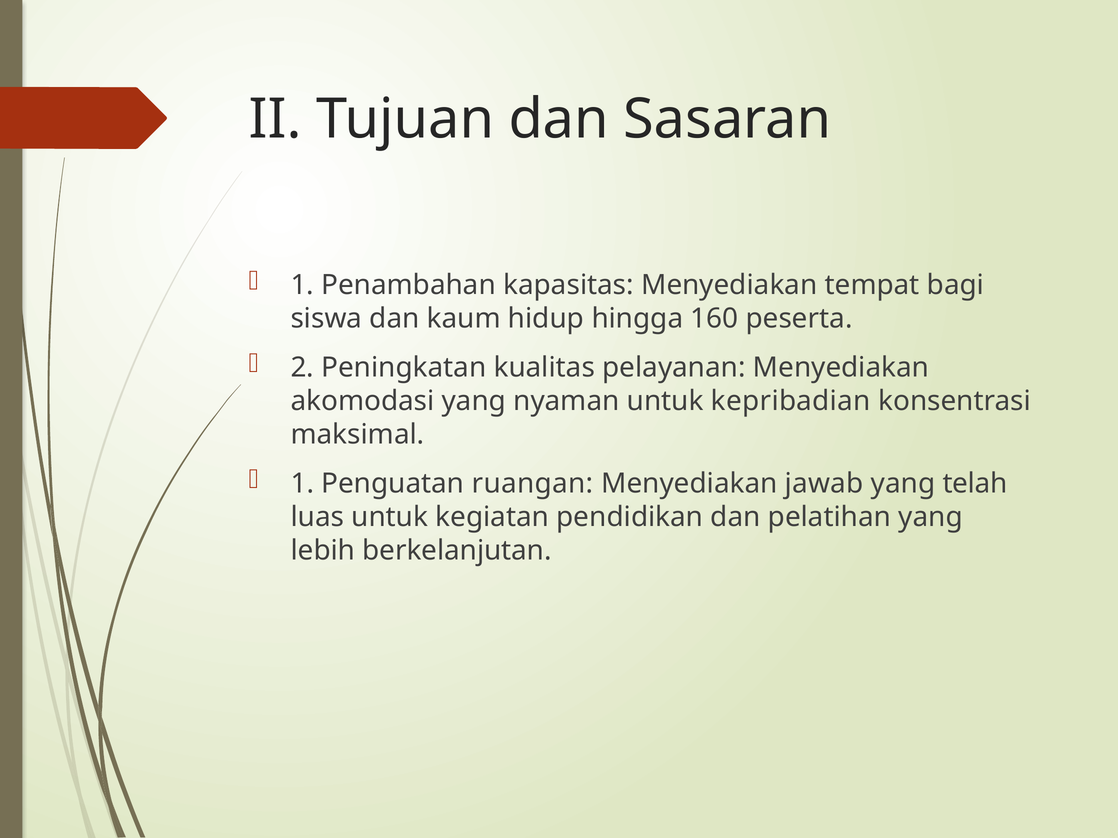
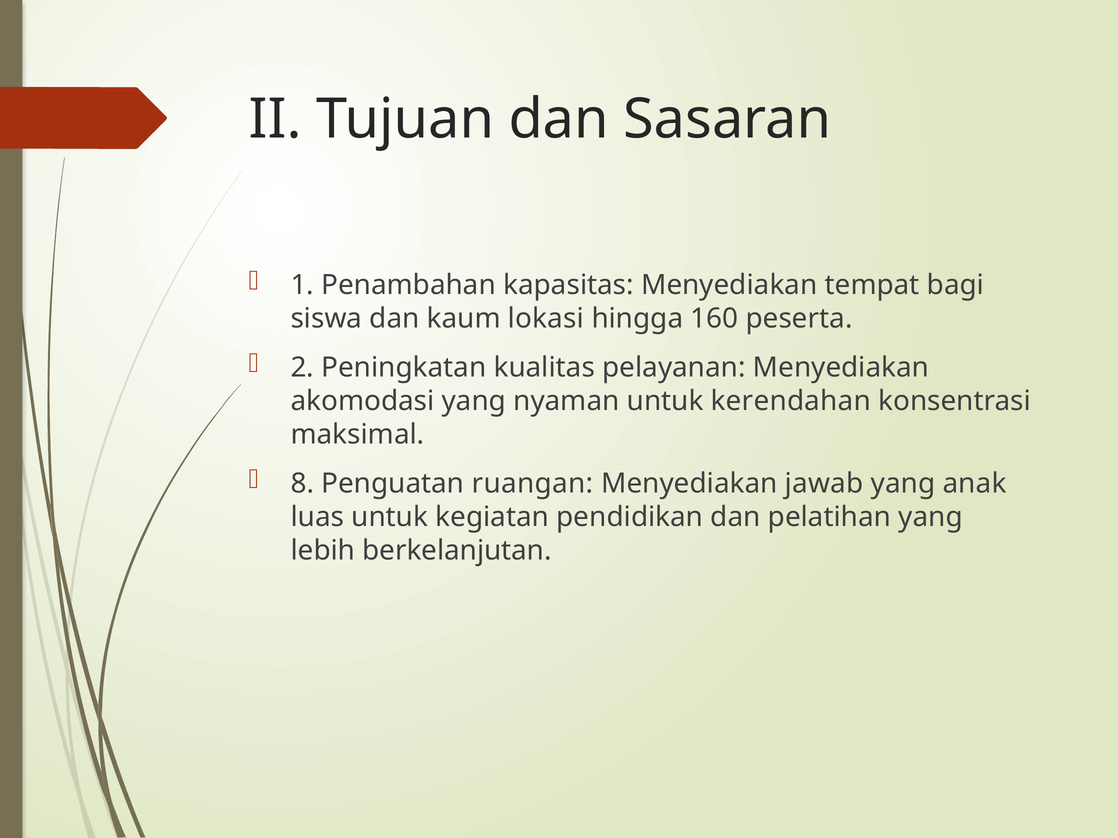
hidup: hidup -> lokasi (546, 319)
kepribadian: kepribadian -> kerendahan (791, 401)
1: 1 -> 8 (302, 484)
telah: telah -> anak (975, 484)
